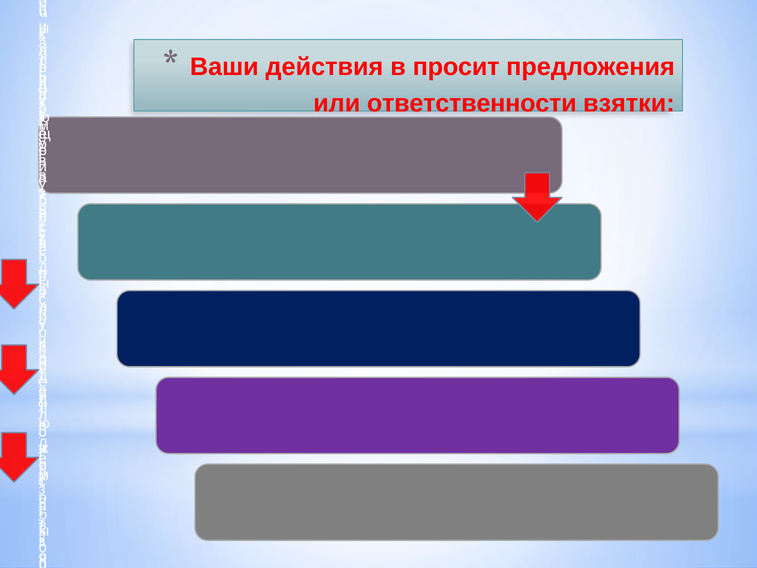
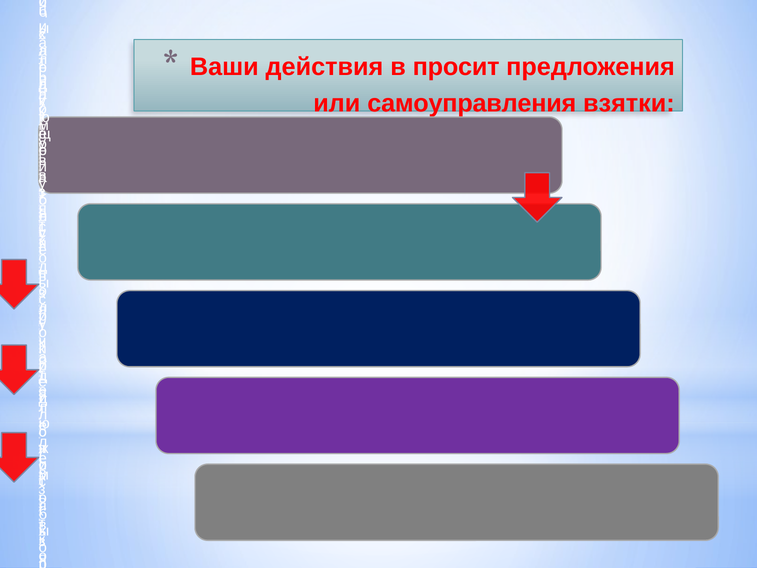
ответственности: ответственности -> самоуправления (472, 103)
